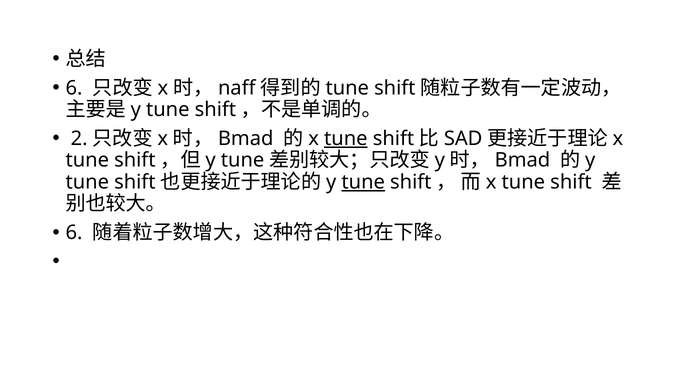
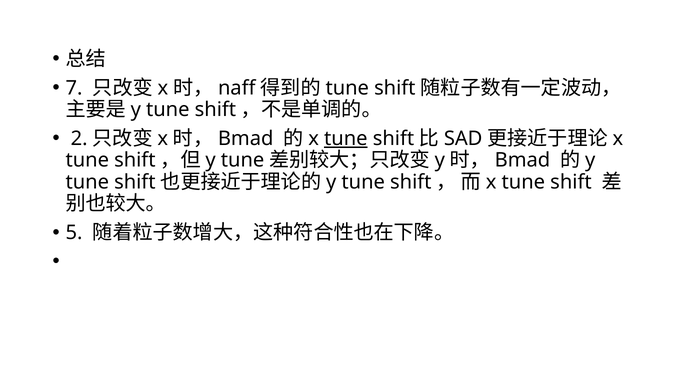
6: 6 -> 7 (74, 88)
tune underline: present -> none (363, 182)
6: 6 -> 5 (74, 233)
